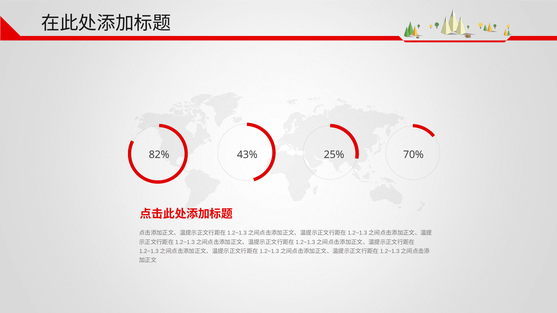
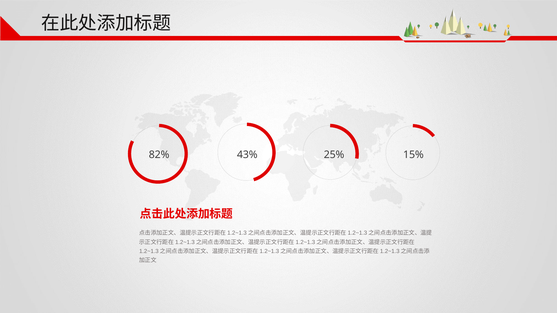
70%: 70% -> 15% (413, 155)
